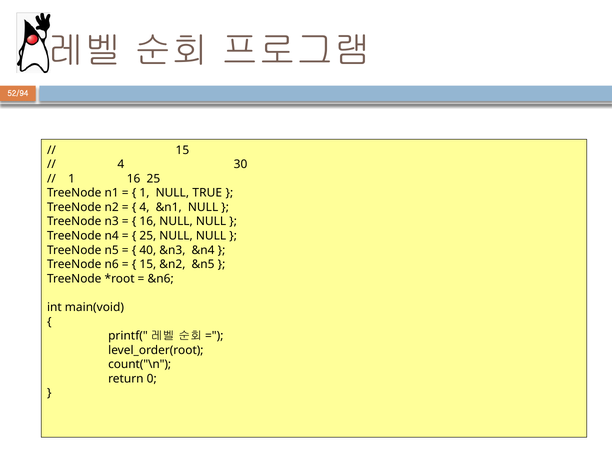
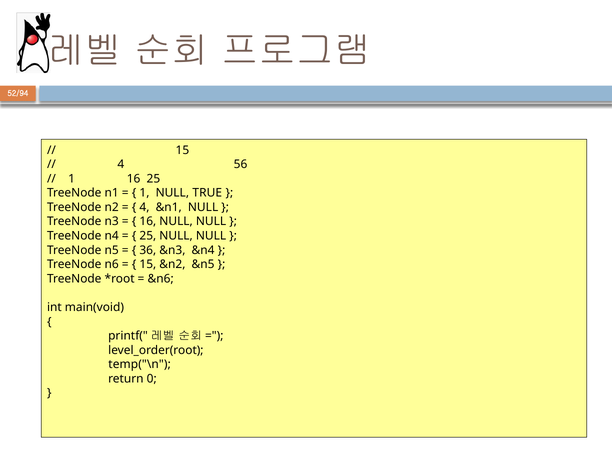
30: 30 -> 56 (241, 164)
40: 40 -> 36 (148, 250)
count("\n: count("\n -> temp("\n (140, 364)
